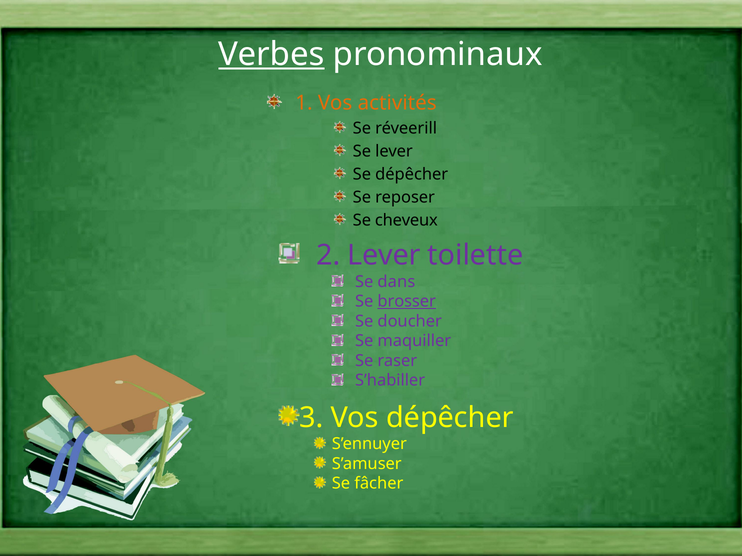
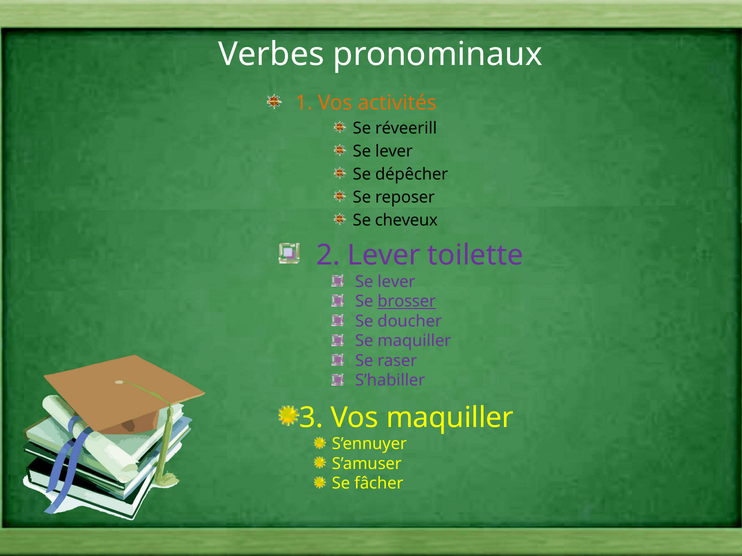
Verbes underline: present -> none (271, 54)
dans: dans -> lever (396, 282)
Vos dépêcher: dépêcher -> maquiller (450, 418)
